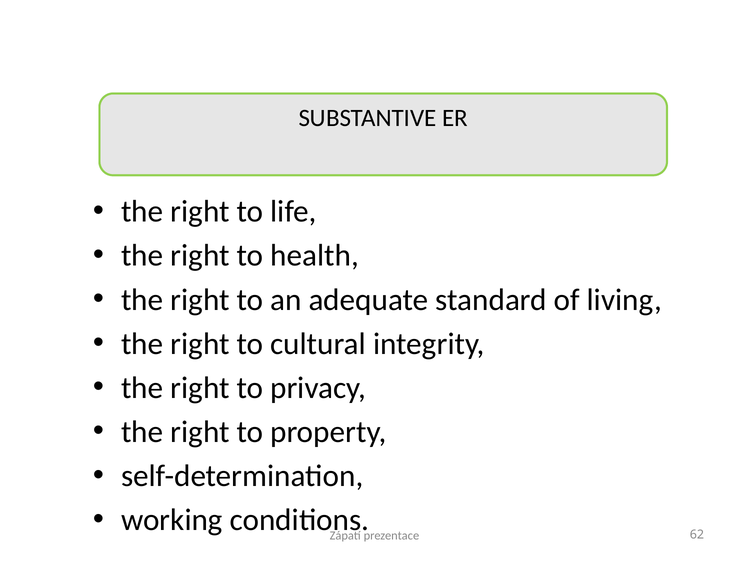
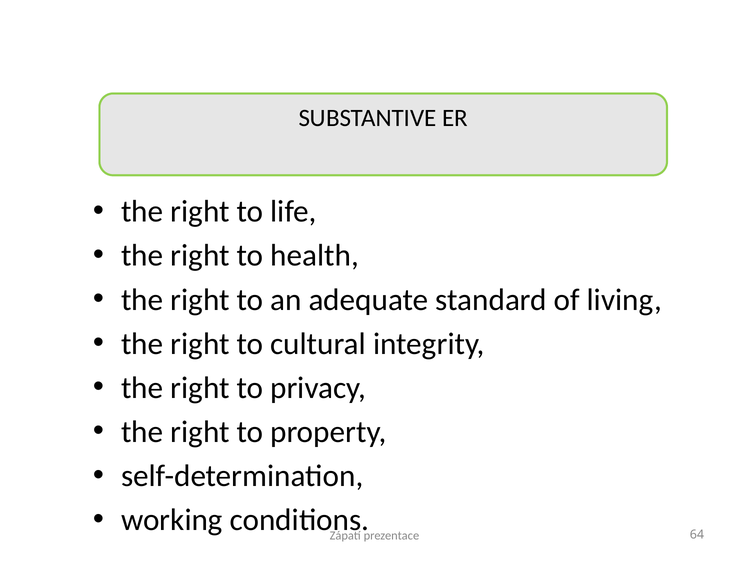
62: 62 -> 64 (697, 535)
